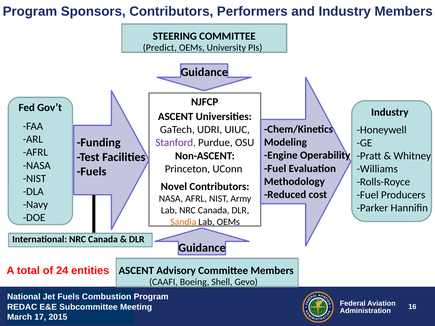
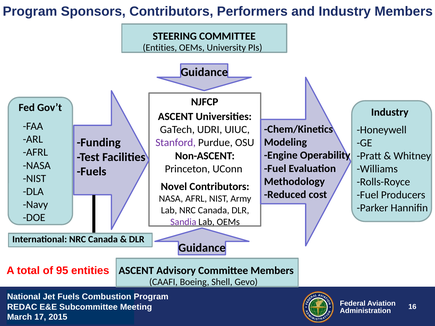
Predict: Predict -> Entities (160, 48)
Sandia colour: orange -> purple (183, 222)
24: 24 -> 95 (62, 271)
